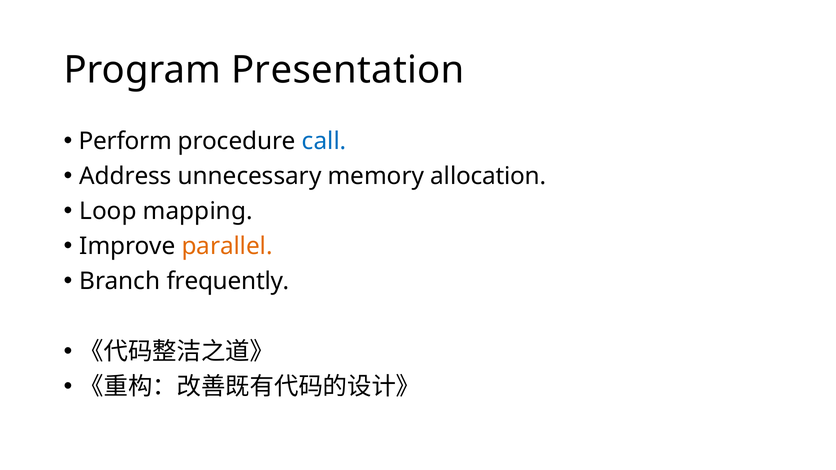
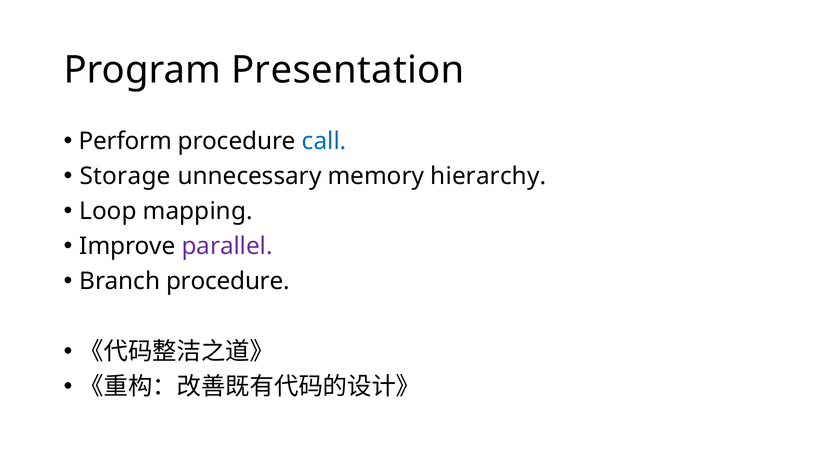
Address: Address -> Storage (125, 176)
allocation: allocation -> hierarchy (488, 176)
parallel colour: orange -> purple (227, 247)
Branch frequently: frequently -> procedure (228, 282)
